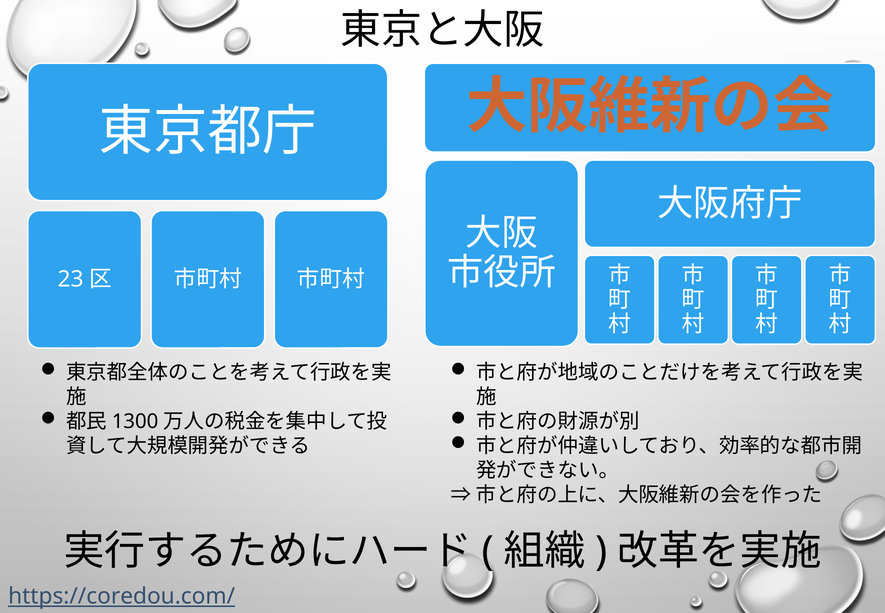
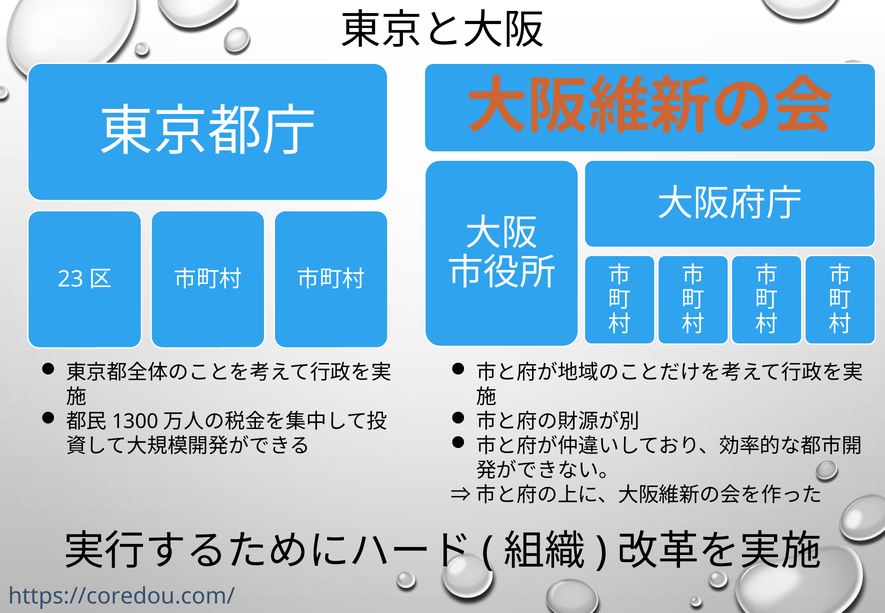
https://coredou.com/ underline: present -> none (122, 596)
